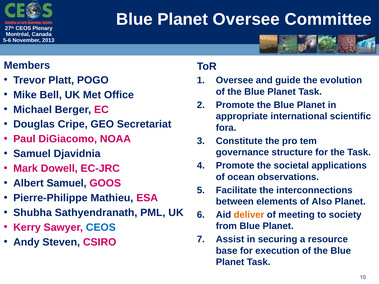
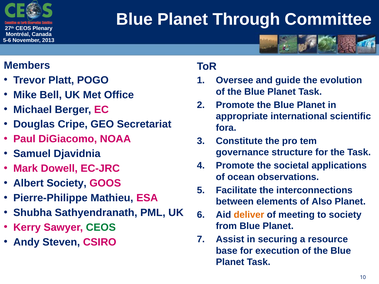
Planet Oversee: Oversee -> Through (246, 19)
Albert Samuel: Samuel -> Society (67, 183)
CEOS colour: blue -> green (101, 228)
